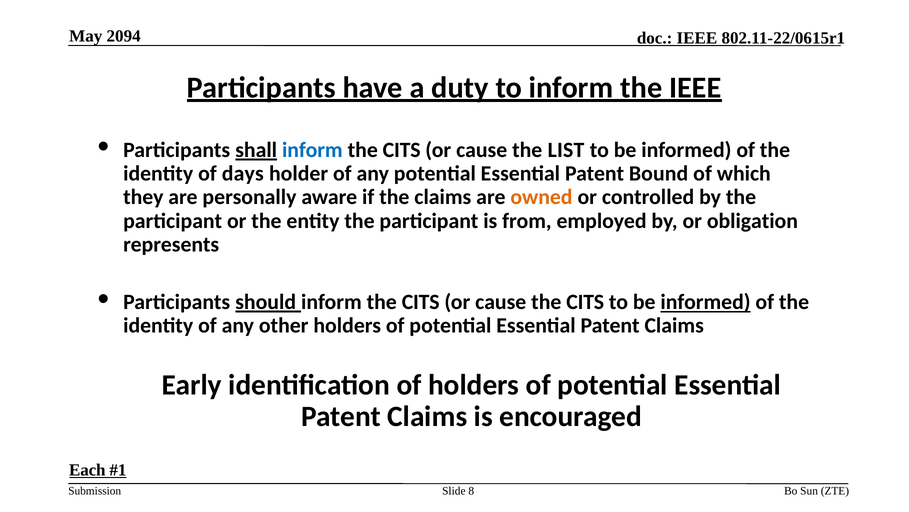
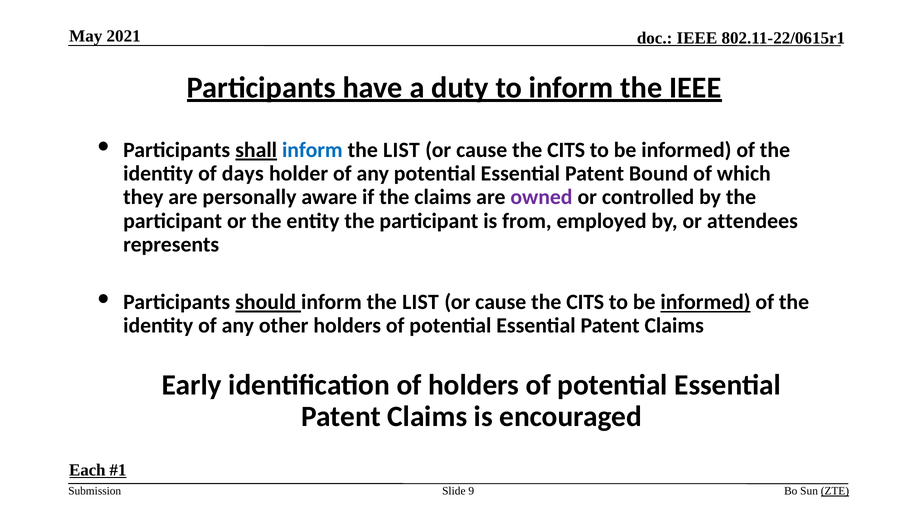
2094: 2094 -> 2021 (124, 36)
CITS: CITS -> LIST (401, 150)
LIST: LIST -> CITS (566, 150)
owned colour: orange -> purple (541, 197)
obligation: obligation -> attendees (752, 221)
should inform the CITS: CITS -> LIST (421, 302)
8: 8 -> 9 (471, 490)
ZTE underline: none -> present (835, 490)
